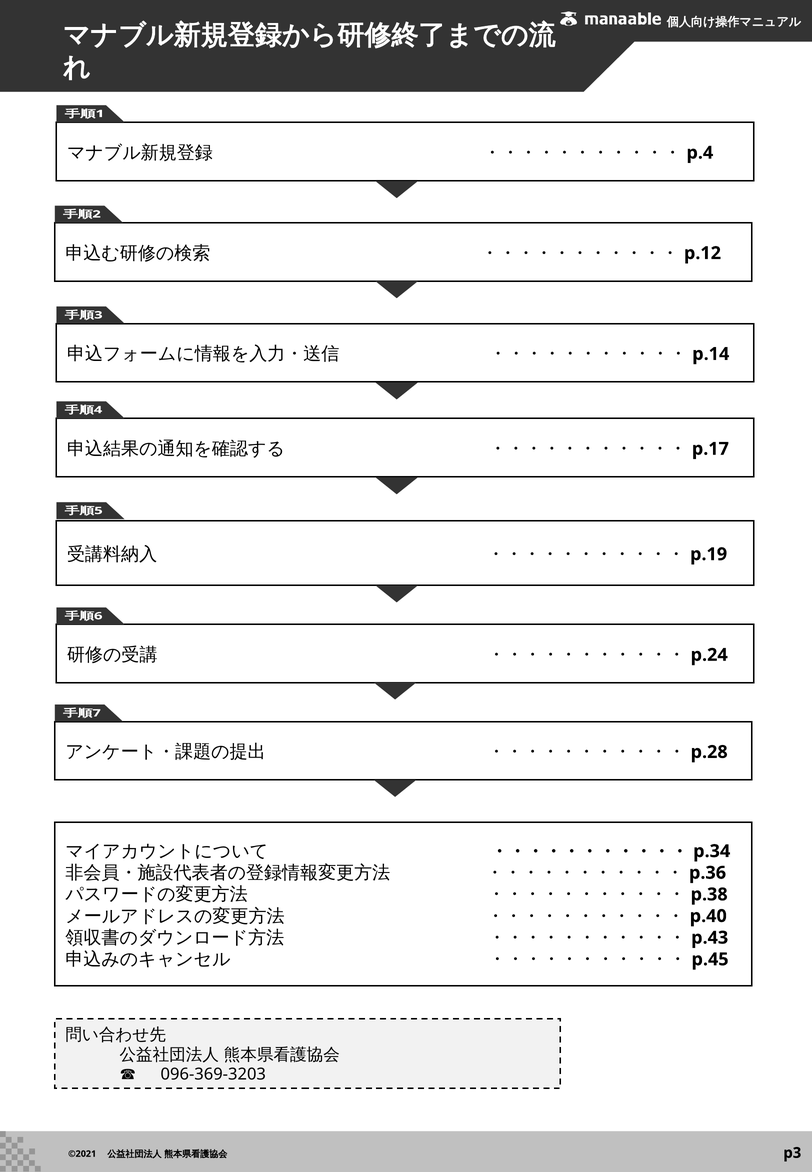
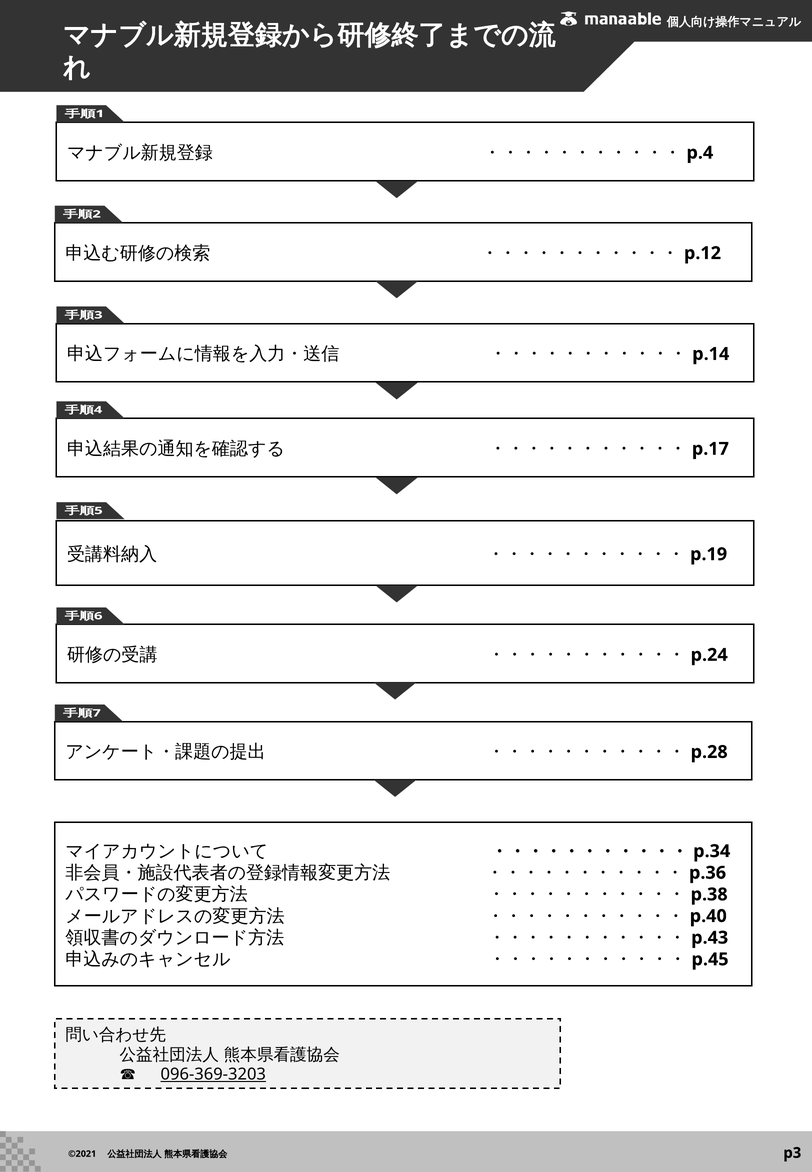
096-369-3203 underline: none -> present (213, 1075)
